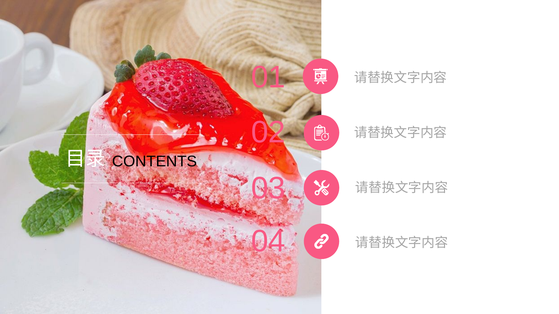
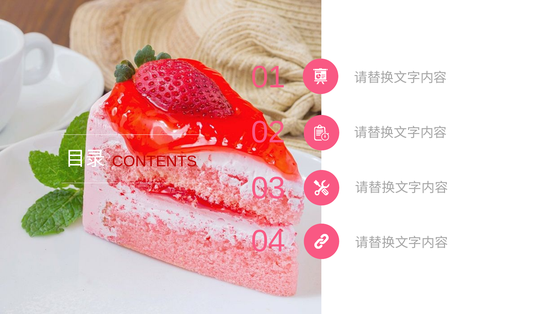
CONTENTS colour: black -> red (155, 162)
